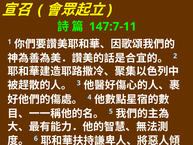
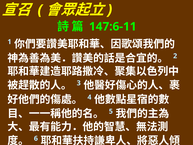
147:7-11: 147:7-11 -> 147:6-11 (113, 27)
